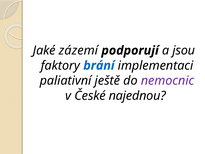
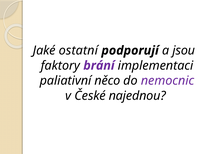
zázemí: zázemí -> ostatní (78, 50)
brání colour: blue -> purple (99, 65)
ještě: ještě -> něco (107, 81)
